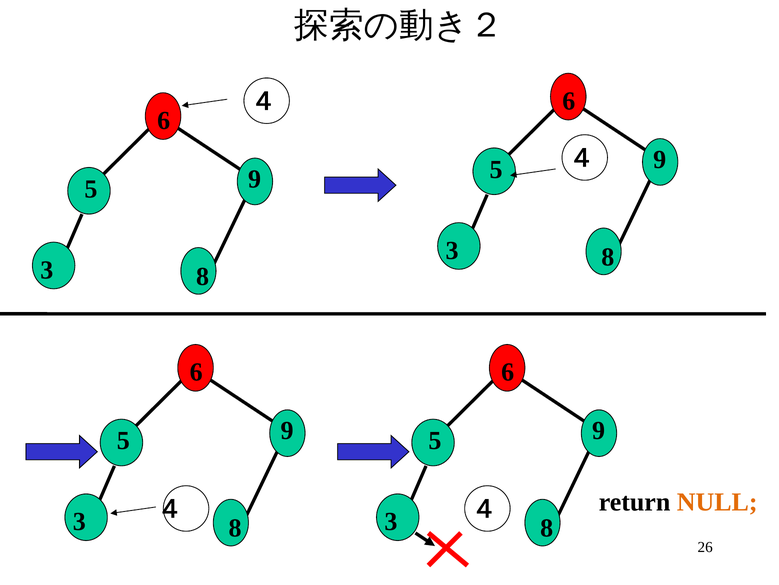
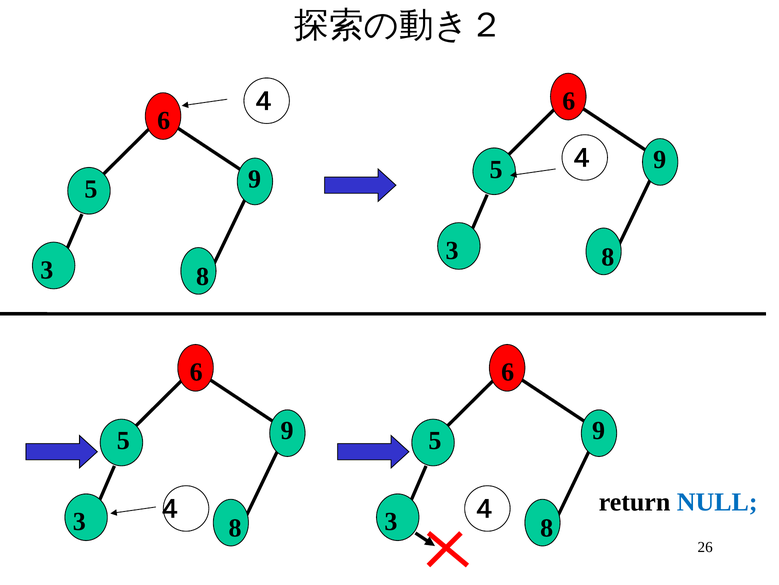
NULL colour: orange -> blue (717, 502)
